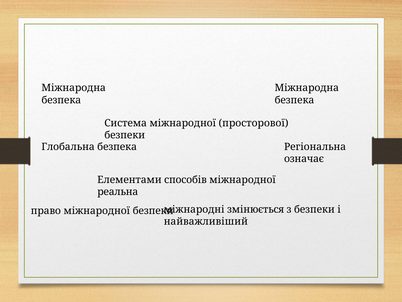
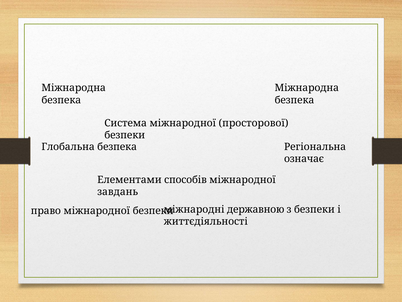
реальна: реальна -> завдань (118, 192)
змінюється: змінюється -> державною (256, 209)
найважливіший: найважливіший -> життєдіяльності (206, 221)
